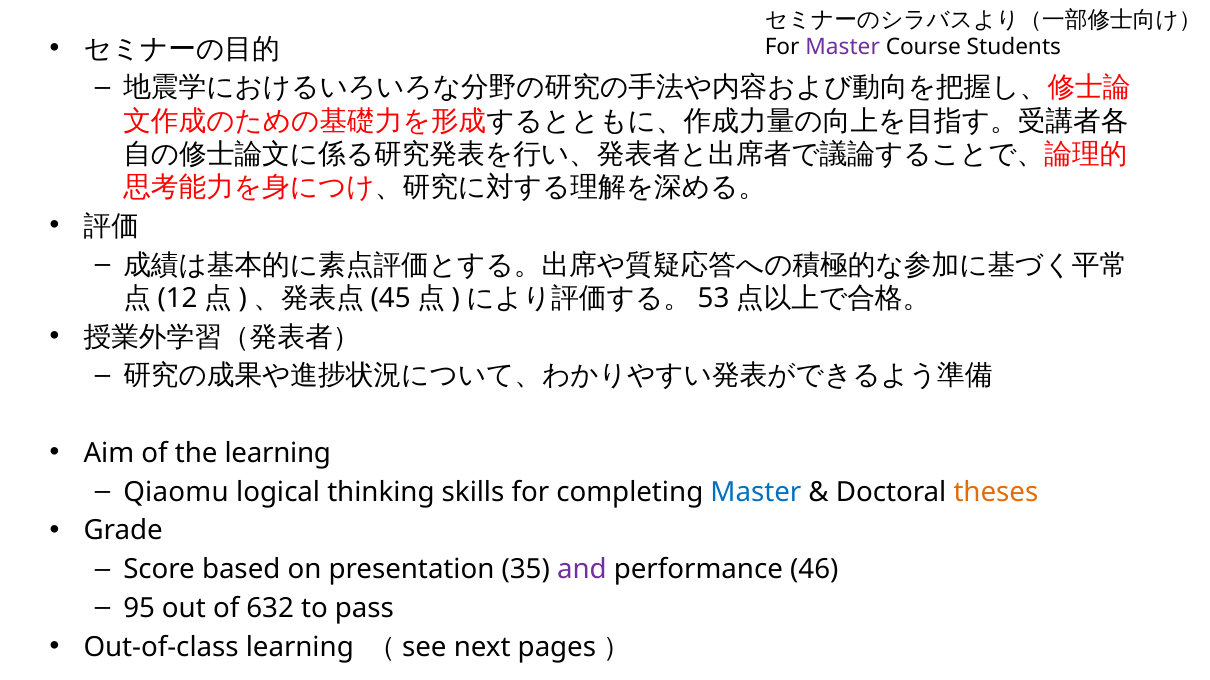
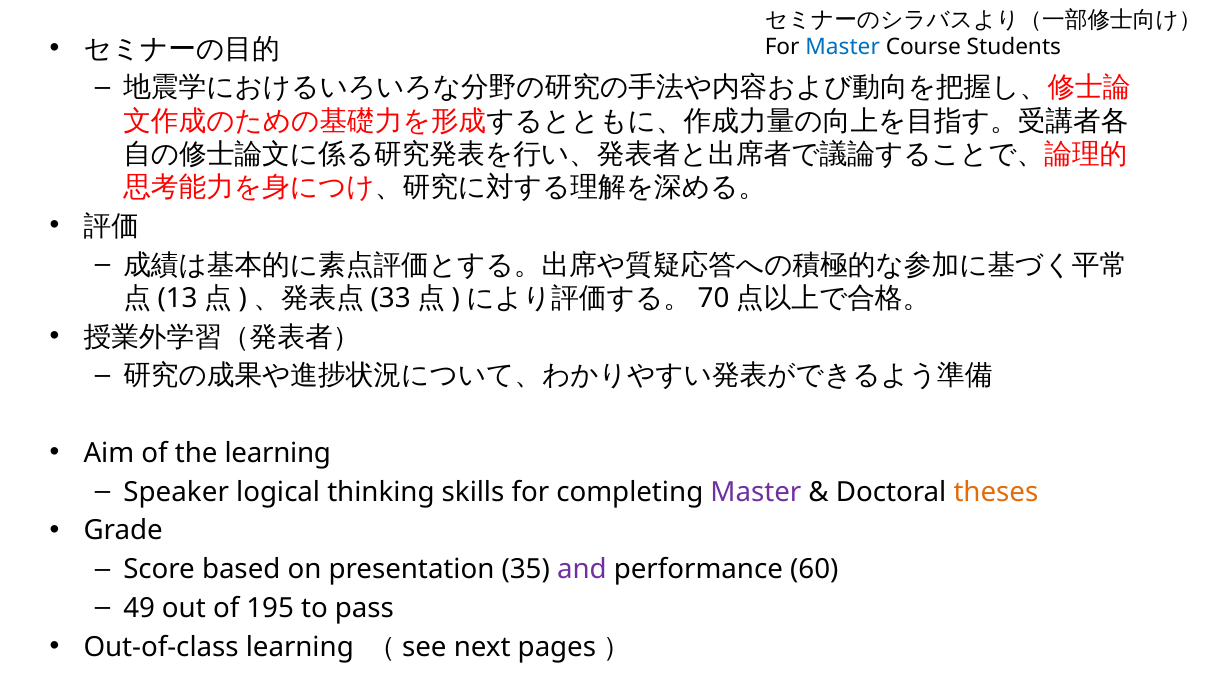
Master colour: purple -> blue (843, 47)
12: 12 -> 13 (178, 298)
45: 45 -> 33 (391, 298)
53: 53 -> 70 (714, 298)
Qiaomu: Qiaomu -> Speaker (176, 492)
Master colour: blue -> purple (756, 492)
46: 46 -> 60 (814, 570)
95: 95 -> 49 (139, 609)
632: 632 -> 195 (270, 609)
